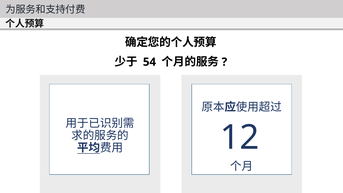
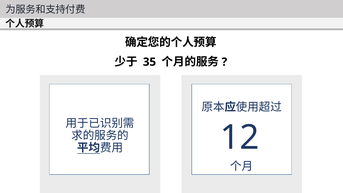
54: 54 -> 35 (149, 62)
